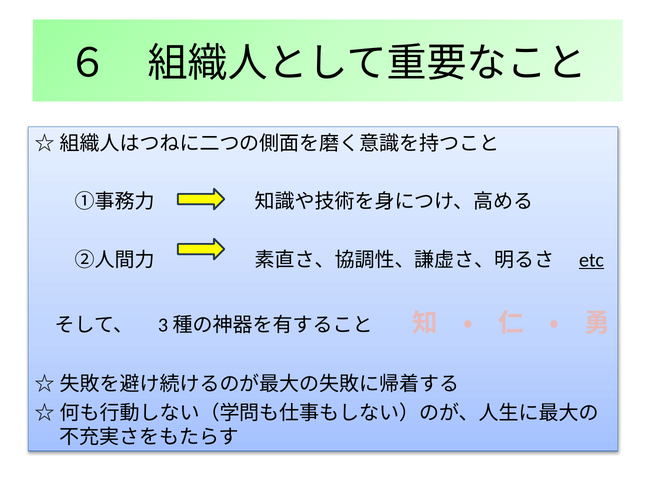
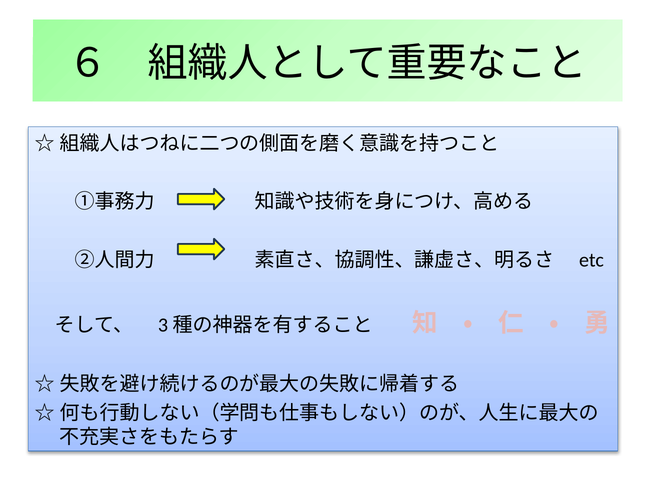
etc underline: present -> none (591, 260)
